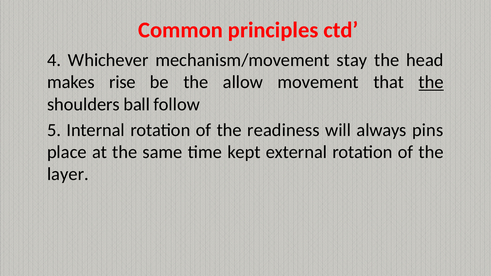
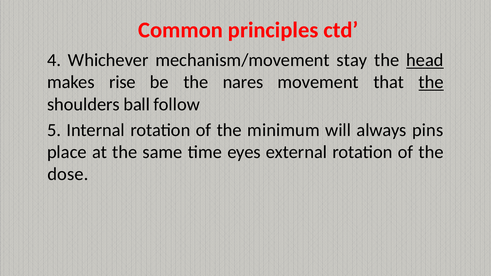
head underline: none -> present (425, 60)
allow: allow -> nares (243, 82)
readiness: readiness -> minimum (283, 130)
kept: kept -> eyes (244, 152)
layer: layer -> dose (68, 174)
